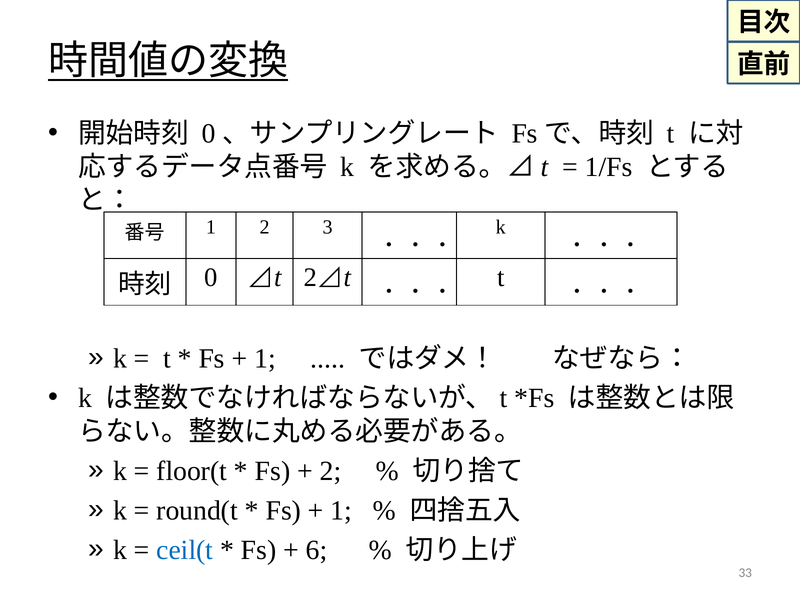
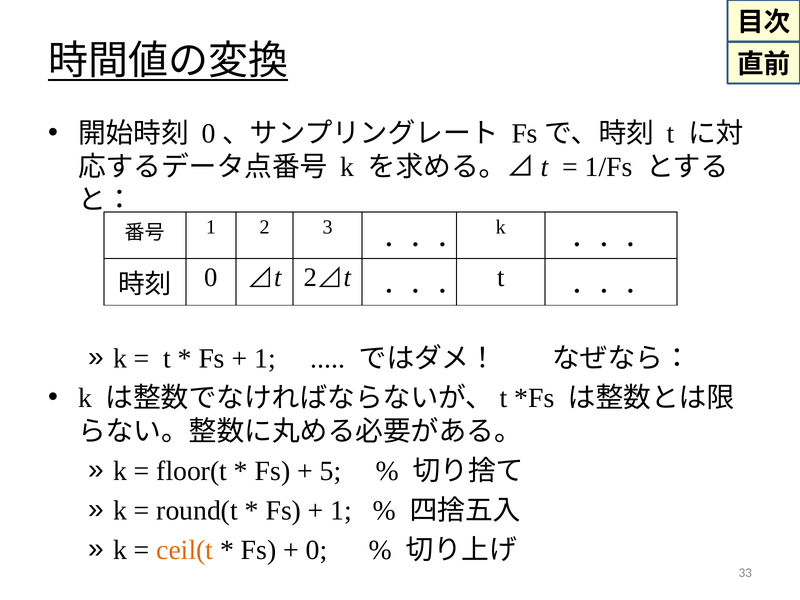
2: 2 -> 5 (330, 471)
ceil(t colour: blue -> orange (185, 550)
6: 6 -> 0 (317, 550)
